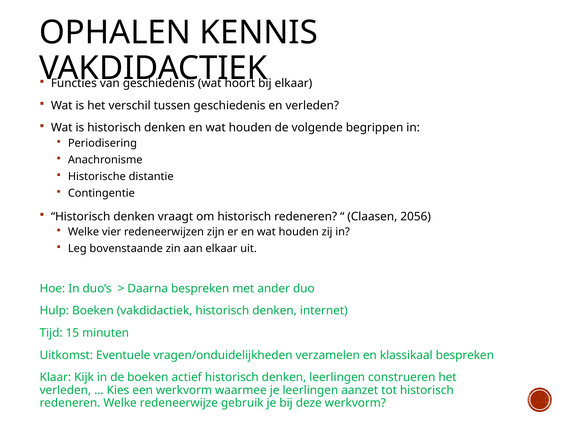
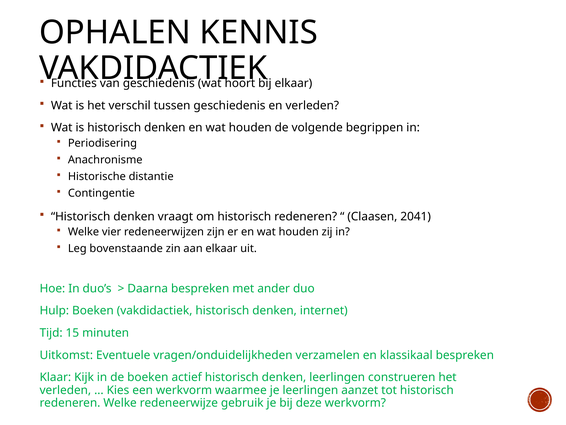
2056: 2056 -> 2041 (416, 216)
